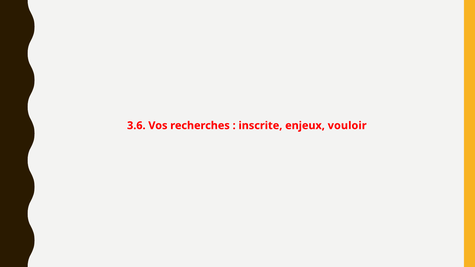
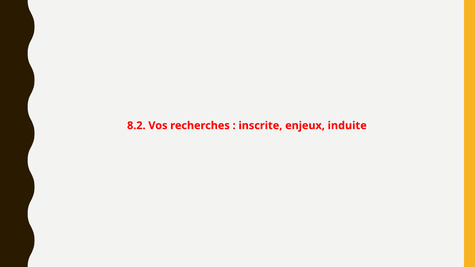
3.6: 3.6 -> 8.2 (136, 126)
vouloir: vouloir -> induite (347, 126)
